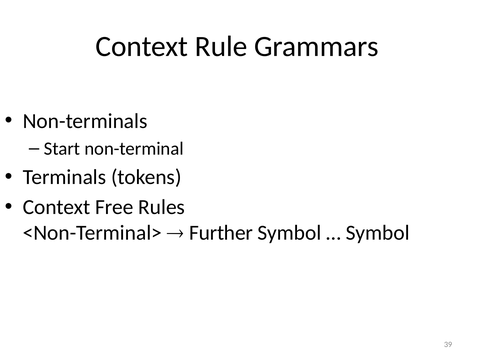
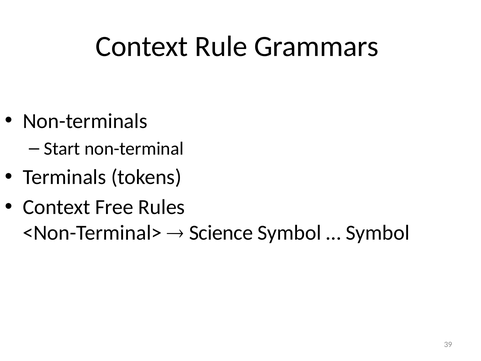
Further: Further -> Science (221, 233)
